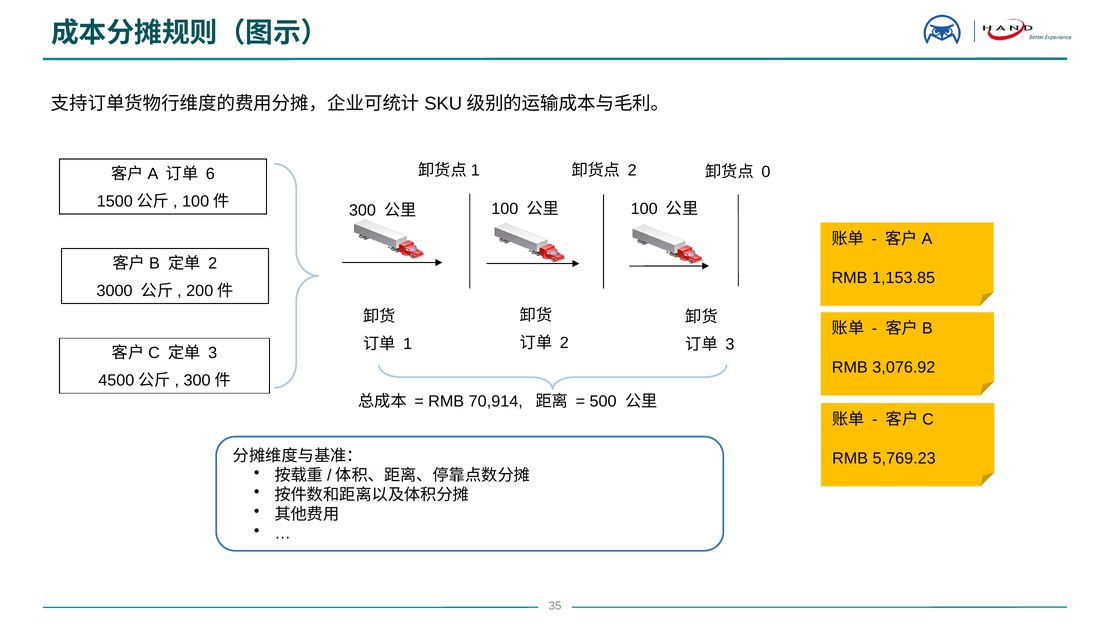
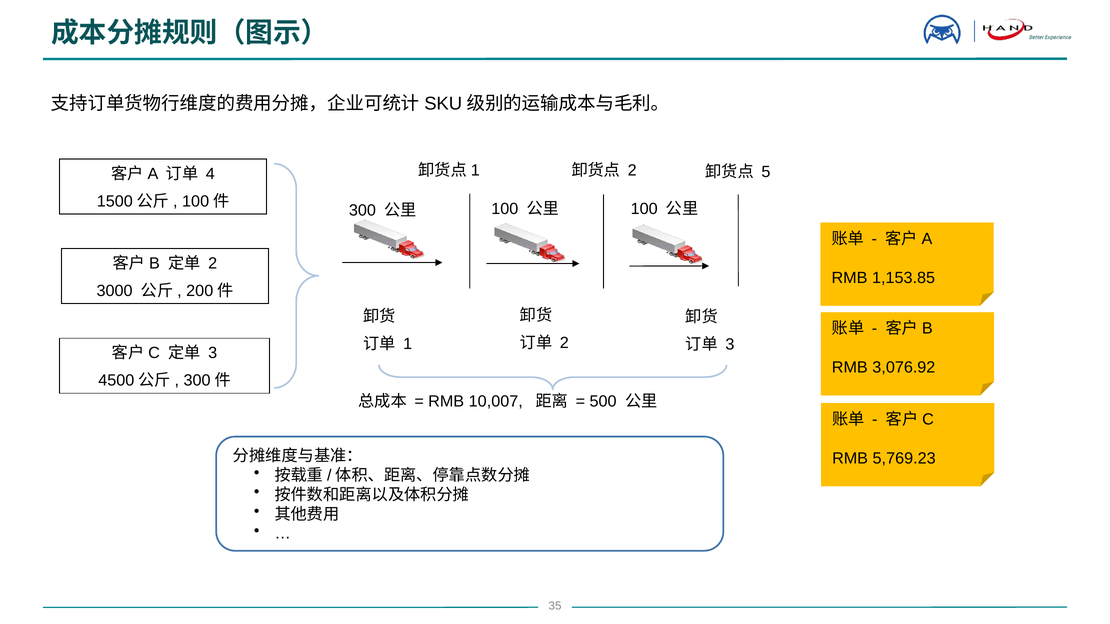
0: 0 -> 5 (766, 172)
6: 6 -> 4 (210, 174)
70,914: 70,914 -> 10,007 (496, 402)
